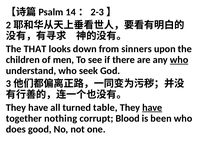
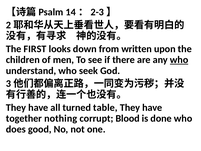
THAT: THAT -> FIRST (35, 49)
sinners: sinners -> written (137, 49)
have underline: present -> none (152, 107)
been: been -> done (161, 118)
